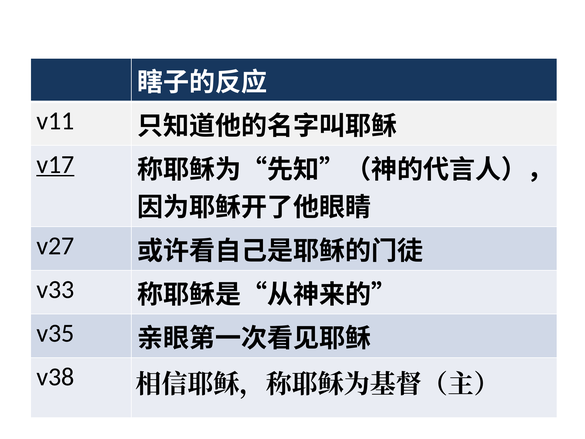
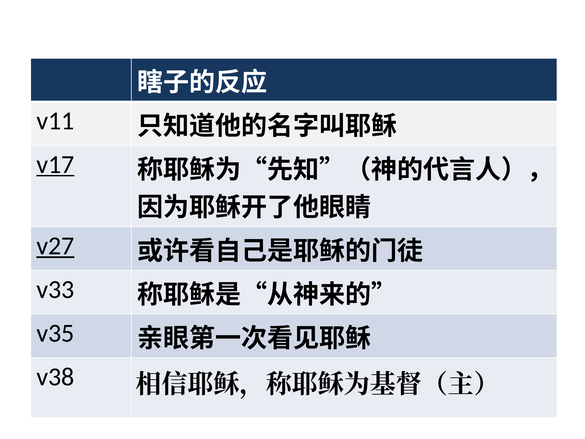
v27 underline: none -> present (55, 246)
